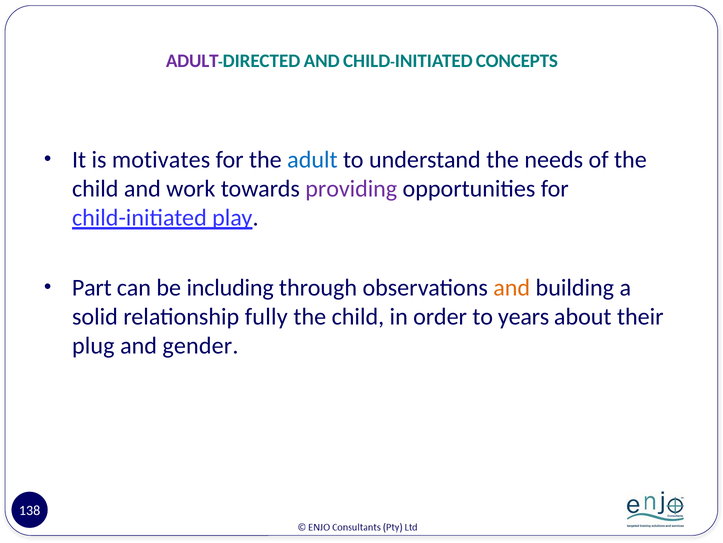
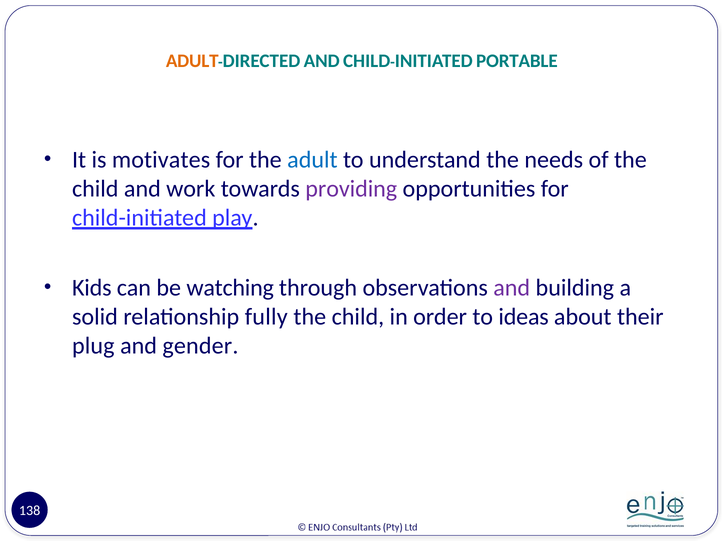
ADULT colour: purple -> orange (192, 61)
CONCEPTS: CONCEPTS -> PORTABLE (517, 61)
Part: Part -> Kids (92, 287)
including: including -> watching (230, 287)
and colour: orange -> purple (512, 287)
years: years -> ideas (524, 316)
